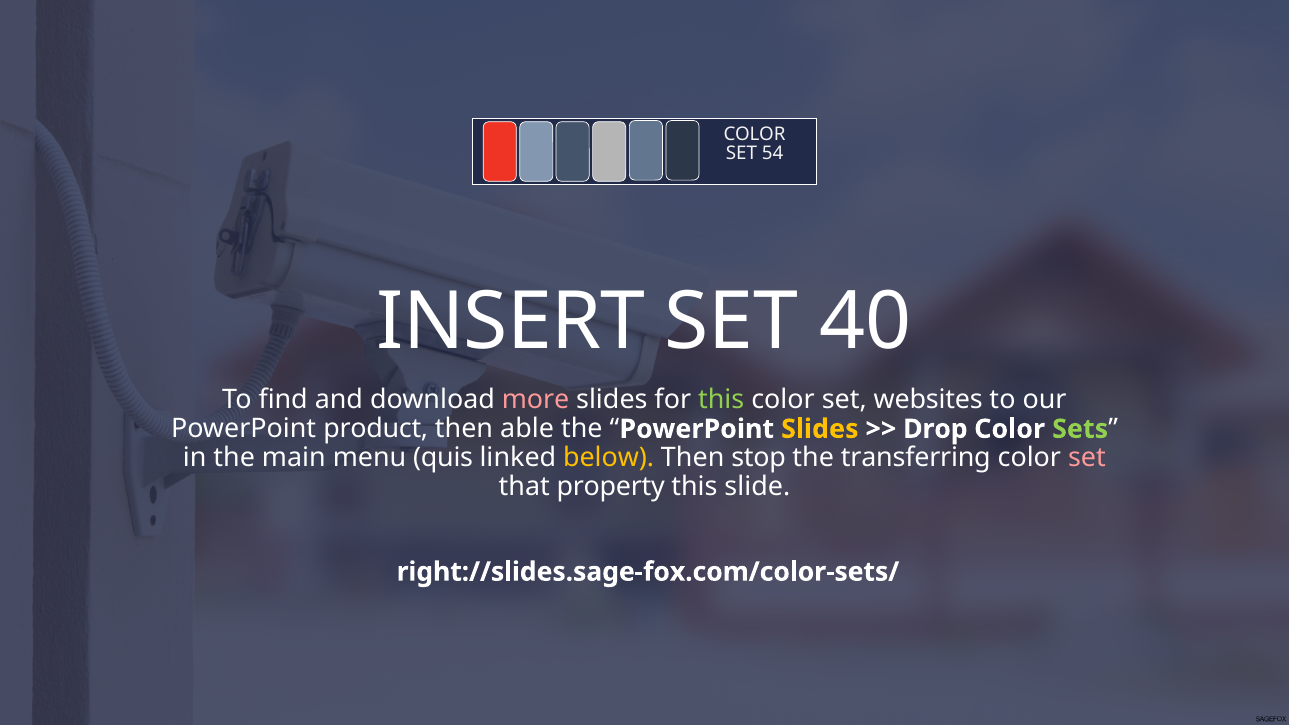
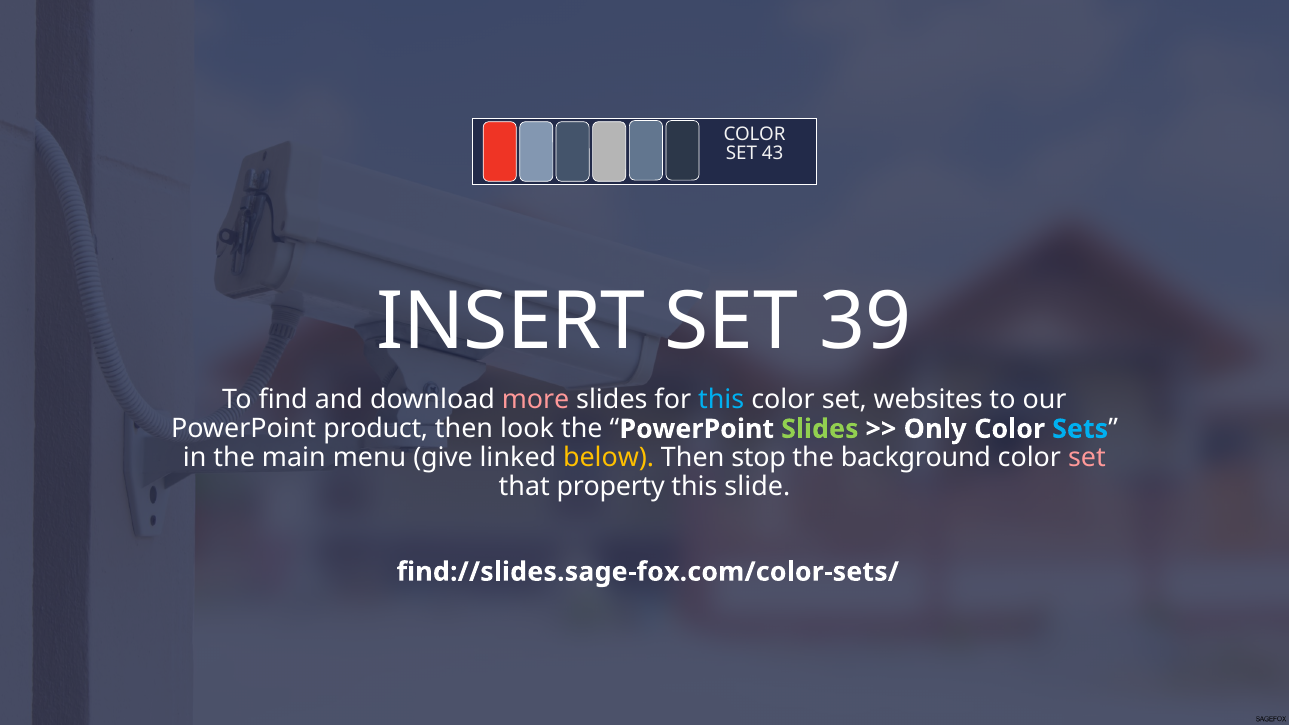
54: 54 -> 43 (773, 153)
40: 40 -> 39 (865, 322)
this colour: light green -> light blue (721, 400)
able: able -> look (527, 429)
Slides colour: yellow -> light green (820, 429)
Drop: Drop -> Only (935, 429)
Sets colour: light green -> light blue (1080, 429)
quis: quis -> give (443, 458)
transferring: transferring -> background (916, 458)
right://slides.sage-fox.com/color-sets/: right://slides.sage-fox.com/color-sets/ -> find://slides.sage-fox.com/color-sets/ (648, 572)
